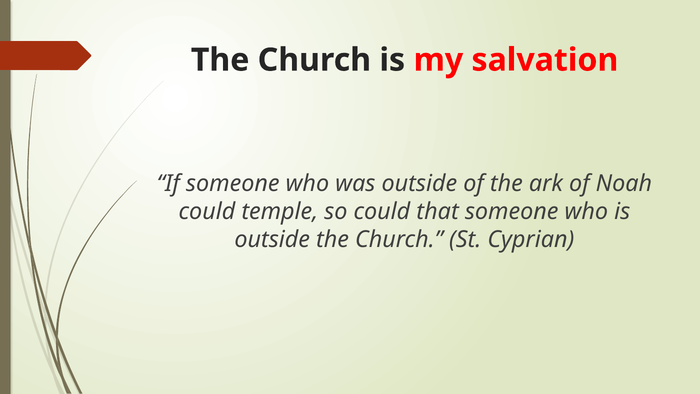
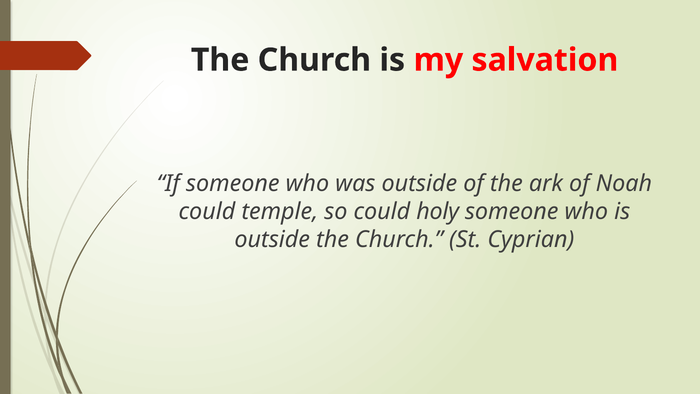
that: that -> holy (438, 211)
